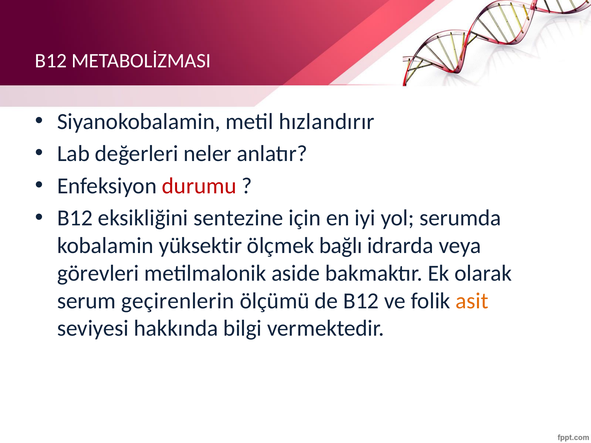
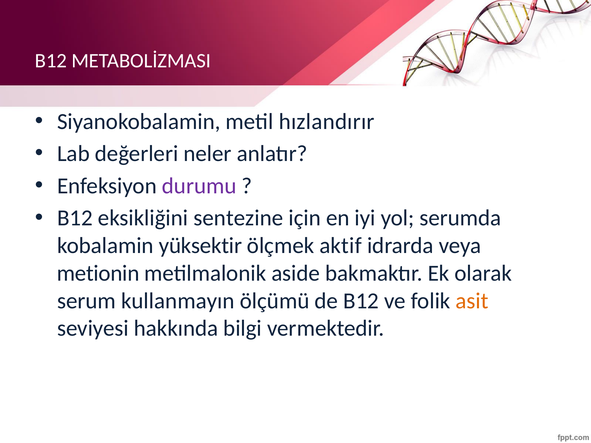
durumu colour: red -> purple (199, 186)
bağlı: bağlı -> aktif (341, 246)
görevleri: görevleri -> metionin (98, 273)
geçirenlerin: geçirenlerin -> kullanmayın (178, 301)
